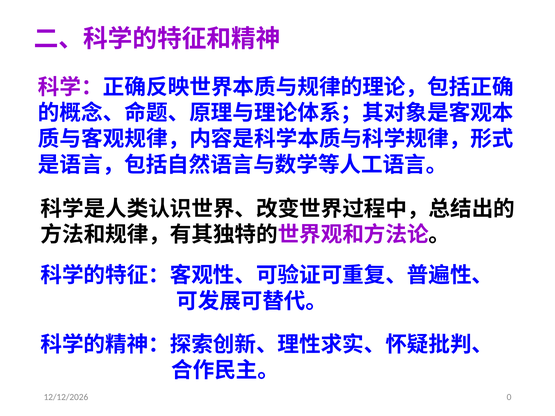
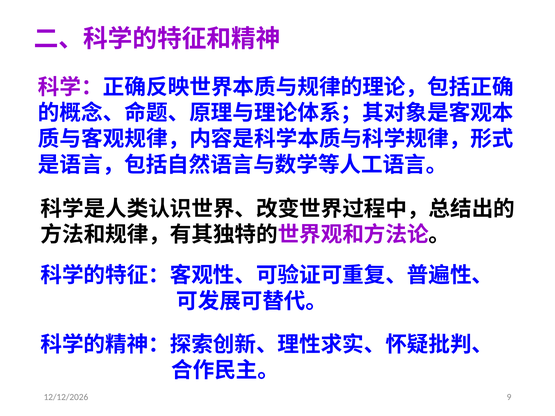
0: 0 -> 9 (509, 397)
